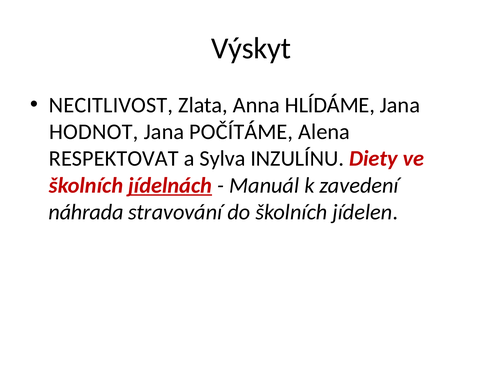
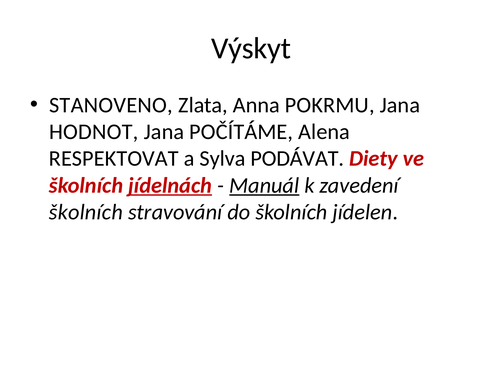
NECITLIVOST: NECITLIVOST -> STANOVENO (111, 105)
HLÍDÁME: HLÍDÁME -> POKRMU (330, 105)
INZULÍNU: INZULÍNU -> PODÁVAT (297, 159)
Manuál underline: none -> present (264, 186)
náhrada: náhrada -> školních (86, 212)
